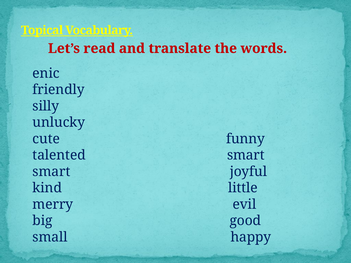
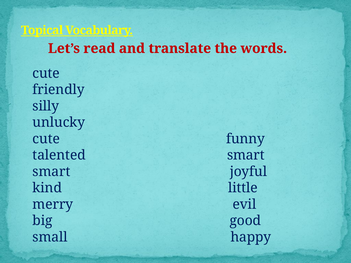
enic: enic -> cute (46, 73)
